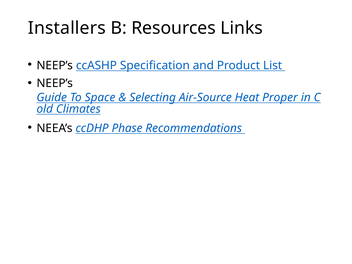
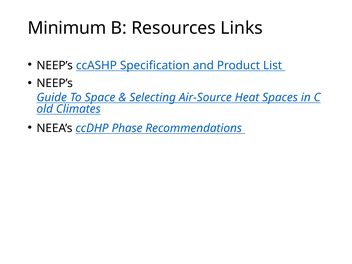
Installers: Installers -> Minimum (67, 28)
Proper: Proper -> Spaces (280, 97)
